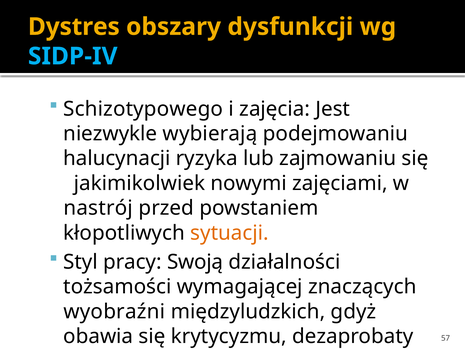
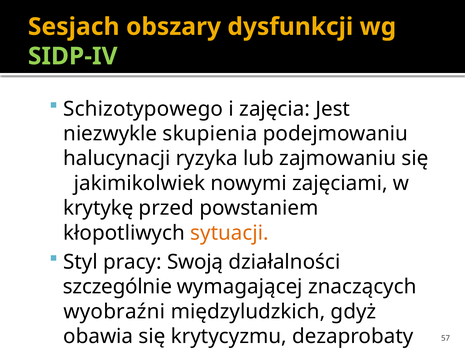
Dystres: Dystres -> Sesjach (74, 27)
SIDP-IV colour: light blue -> light green (73, 56)
wybierają: wybierają -> skupienia (210, 134)
nastrój: nastrój -> krytykę (98, 208)
tożsamości: tożsamości -> szczególnie (117, 287)
